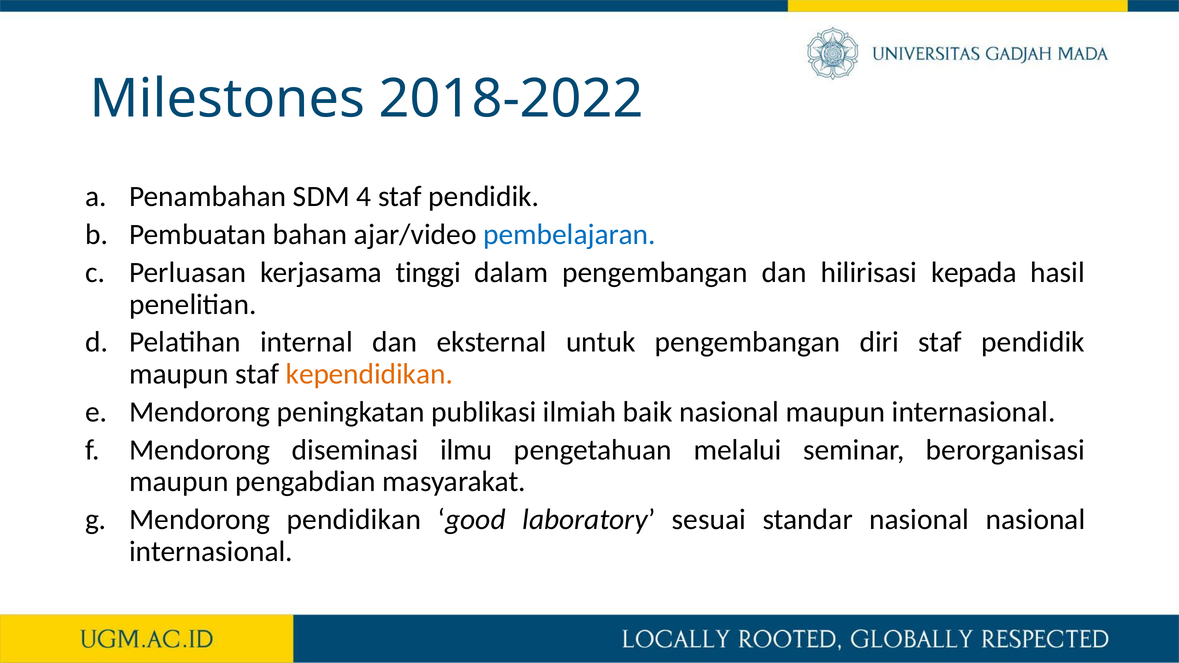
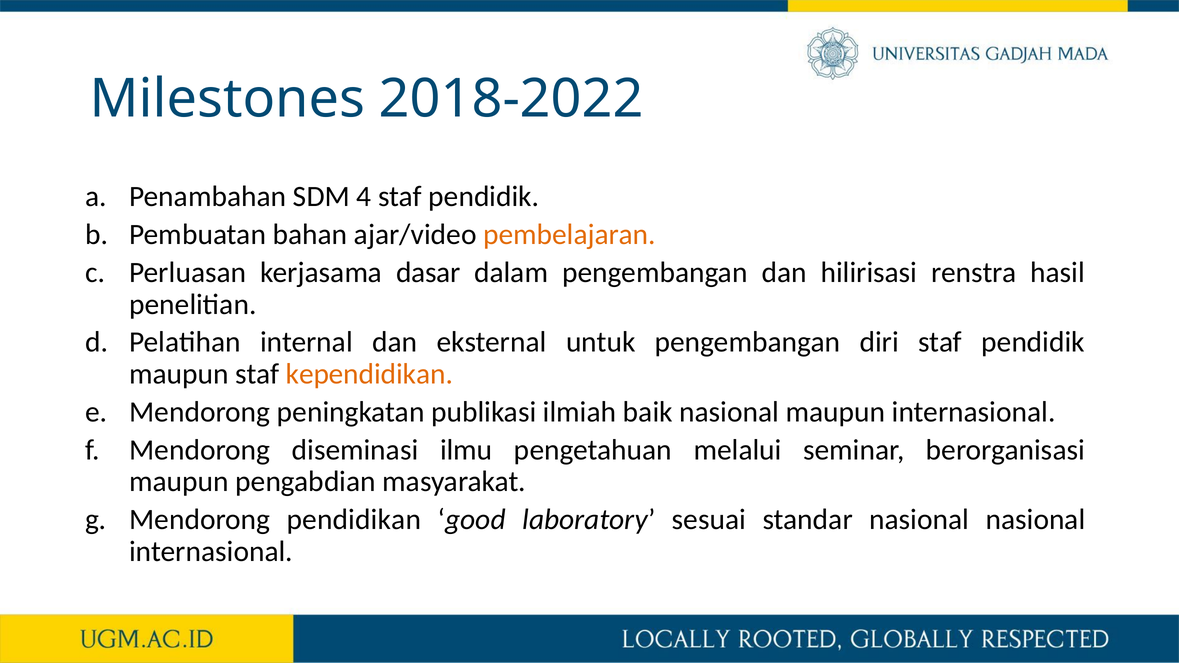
pembelajaran colour: blue -> orange (570, 235)
tinggi: tinggi -> dasar (428, 273)
kepada: kepada -> renstra (974, 273)
